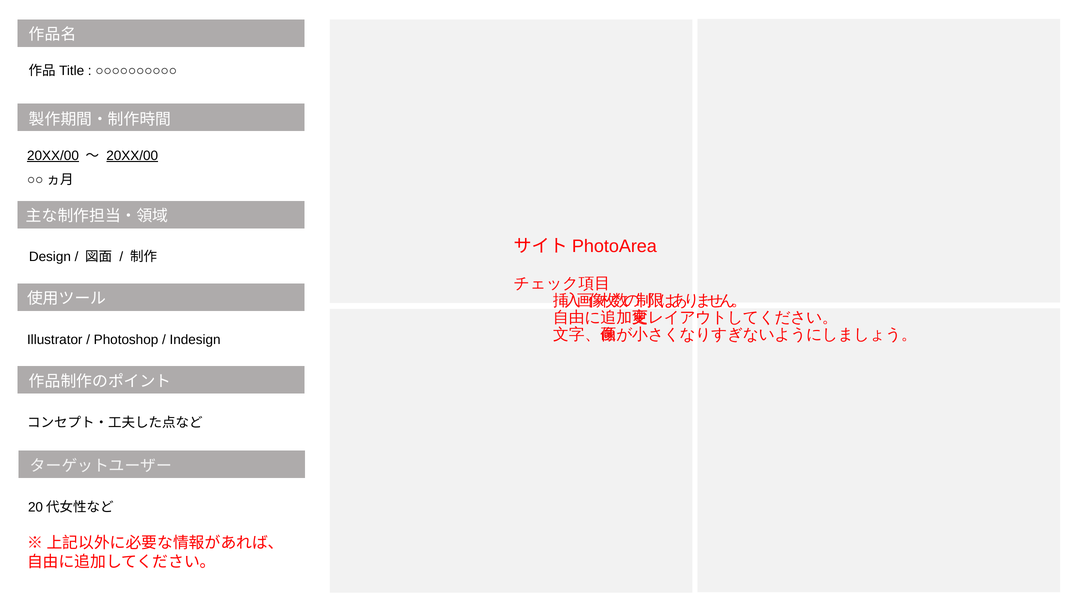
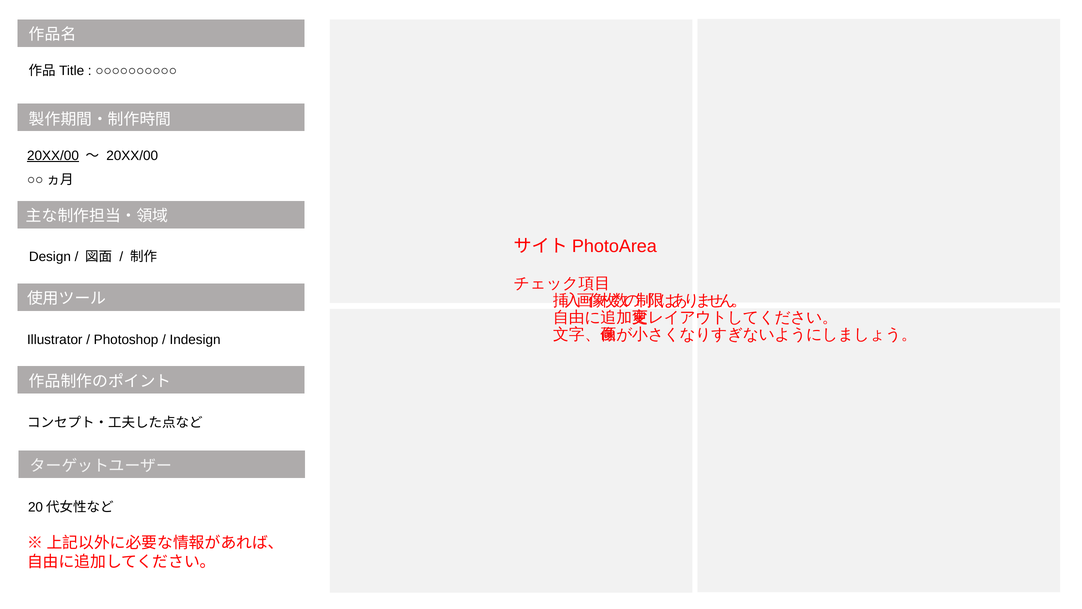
20XX/00 underline: present -> none (132, 155)
